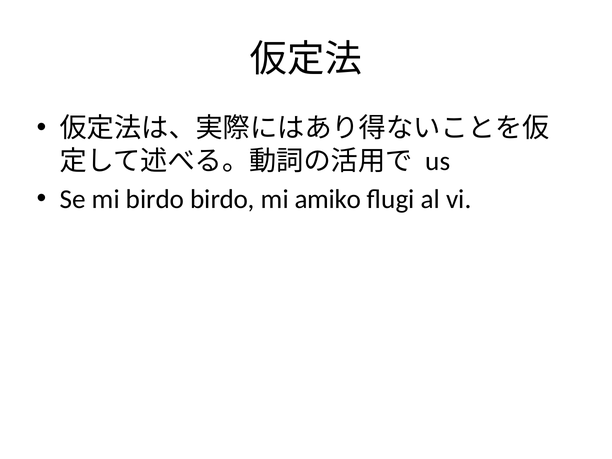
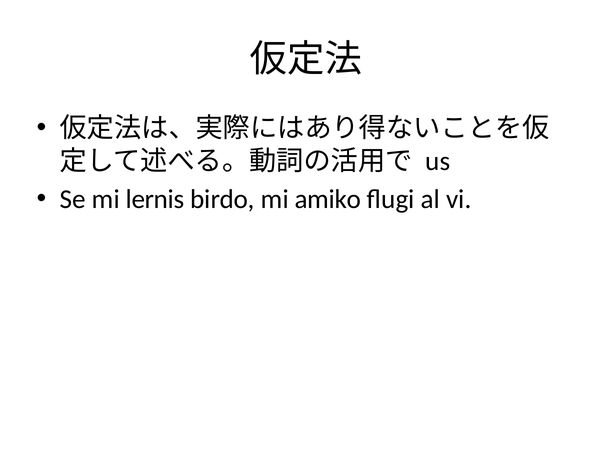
mi birdo: birdo -> lernis (155, 199)
